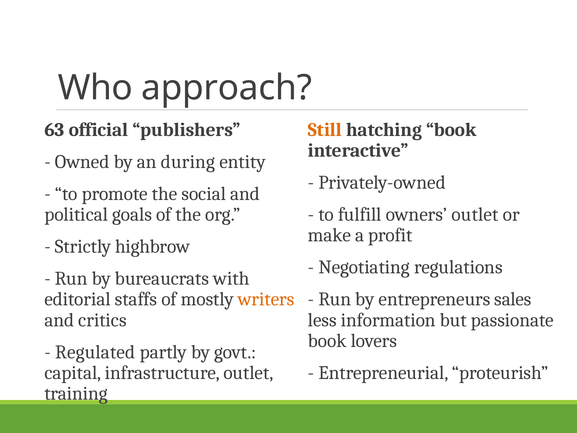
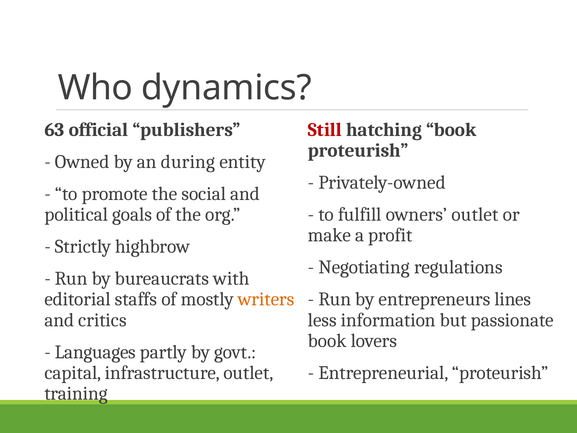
approach: approach -> dynamics (227, 88)
Still colour: orange -> red (325, 130)
interactive: interactive -> proteurish (358, 150)
sales: sales -> lines (513, 299)
Regulated: Regulated -> Languages (95, 352)
